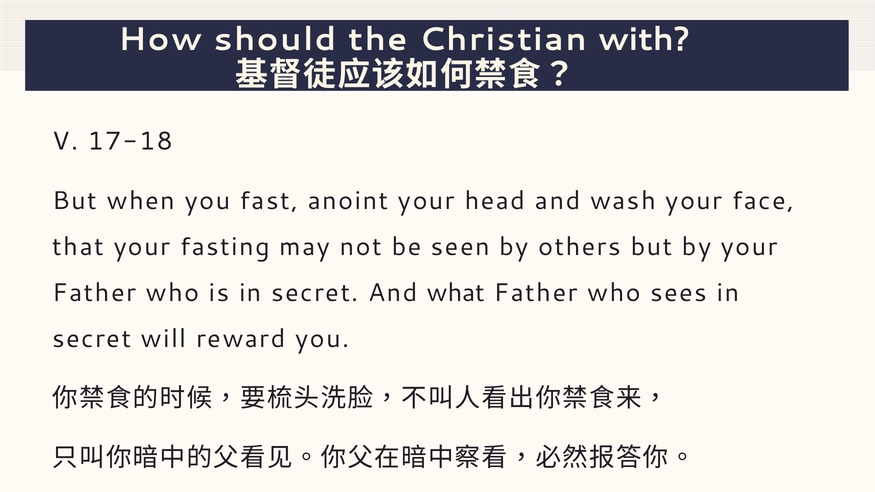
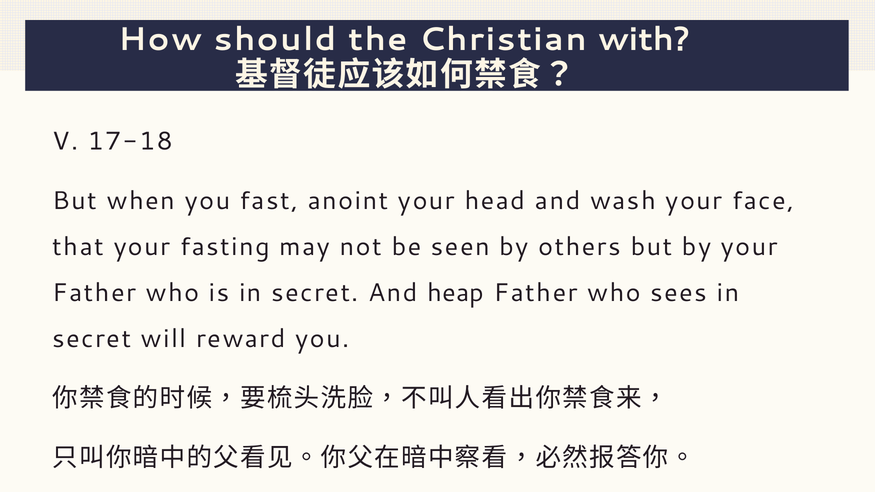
what: what -> heap (456, 293)
